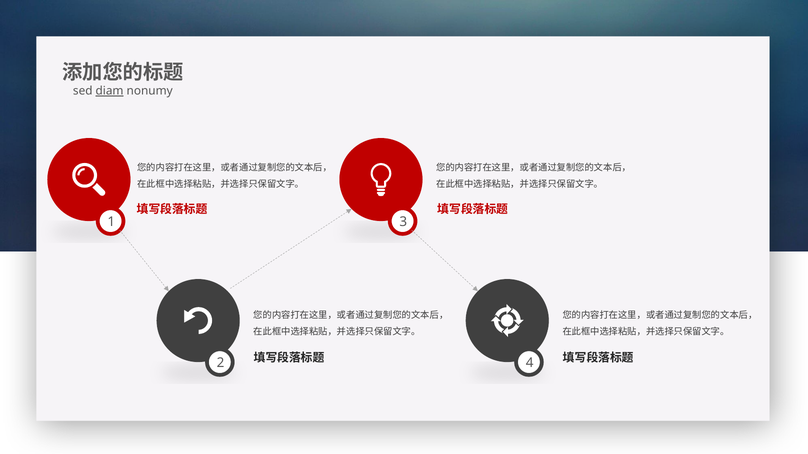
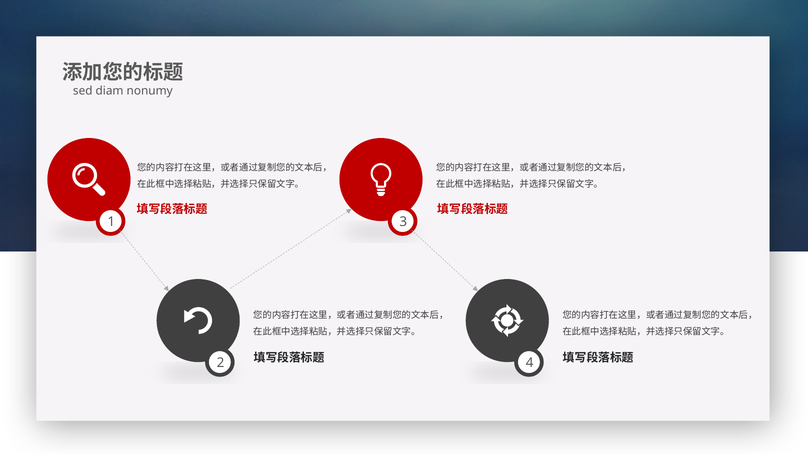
diam underline: present -> none (110, 91)
